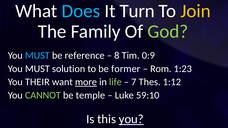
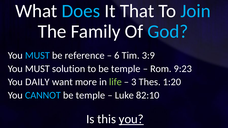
Turn: Turn -> That (137, 11)
Join colour: yellow -> light blue (196, 11)
God colour: light green -> light blue (168, 32)
8: 8 -> 6 (117, 55)
0:9: 0:9 -> 3:9 (148, 55)
to be former: former -> temple (126, 69)
1:23: 1:23 -> 9:23 (183, 69)
THEIR: THEIR -> DAILY (37, 82)
more underline: present -> none (86, 82)
7: 7 -> 3 (134, 82)
1:12: 1:12 -> 1:20 (172, 82)
CANNOT colour: light green -> light blue (43, 95)
59:10: 59:10 -> 82:10 (148, 95)
